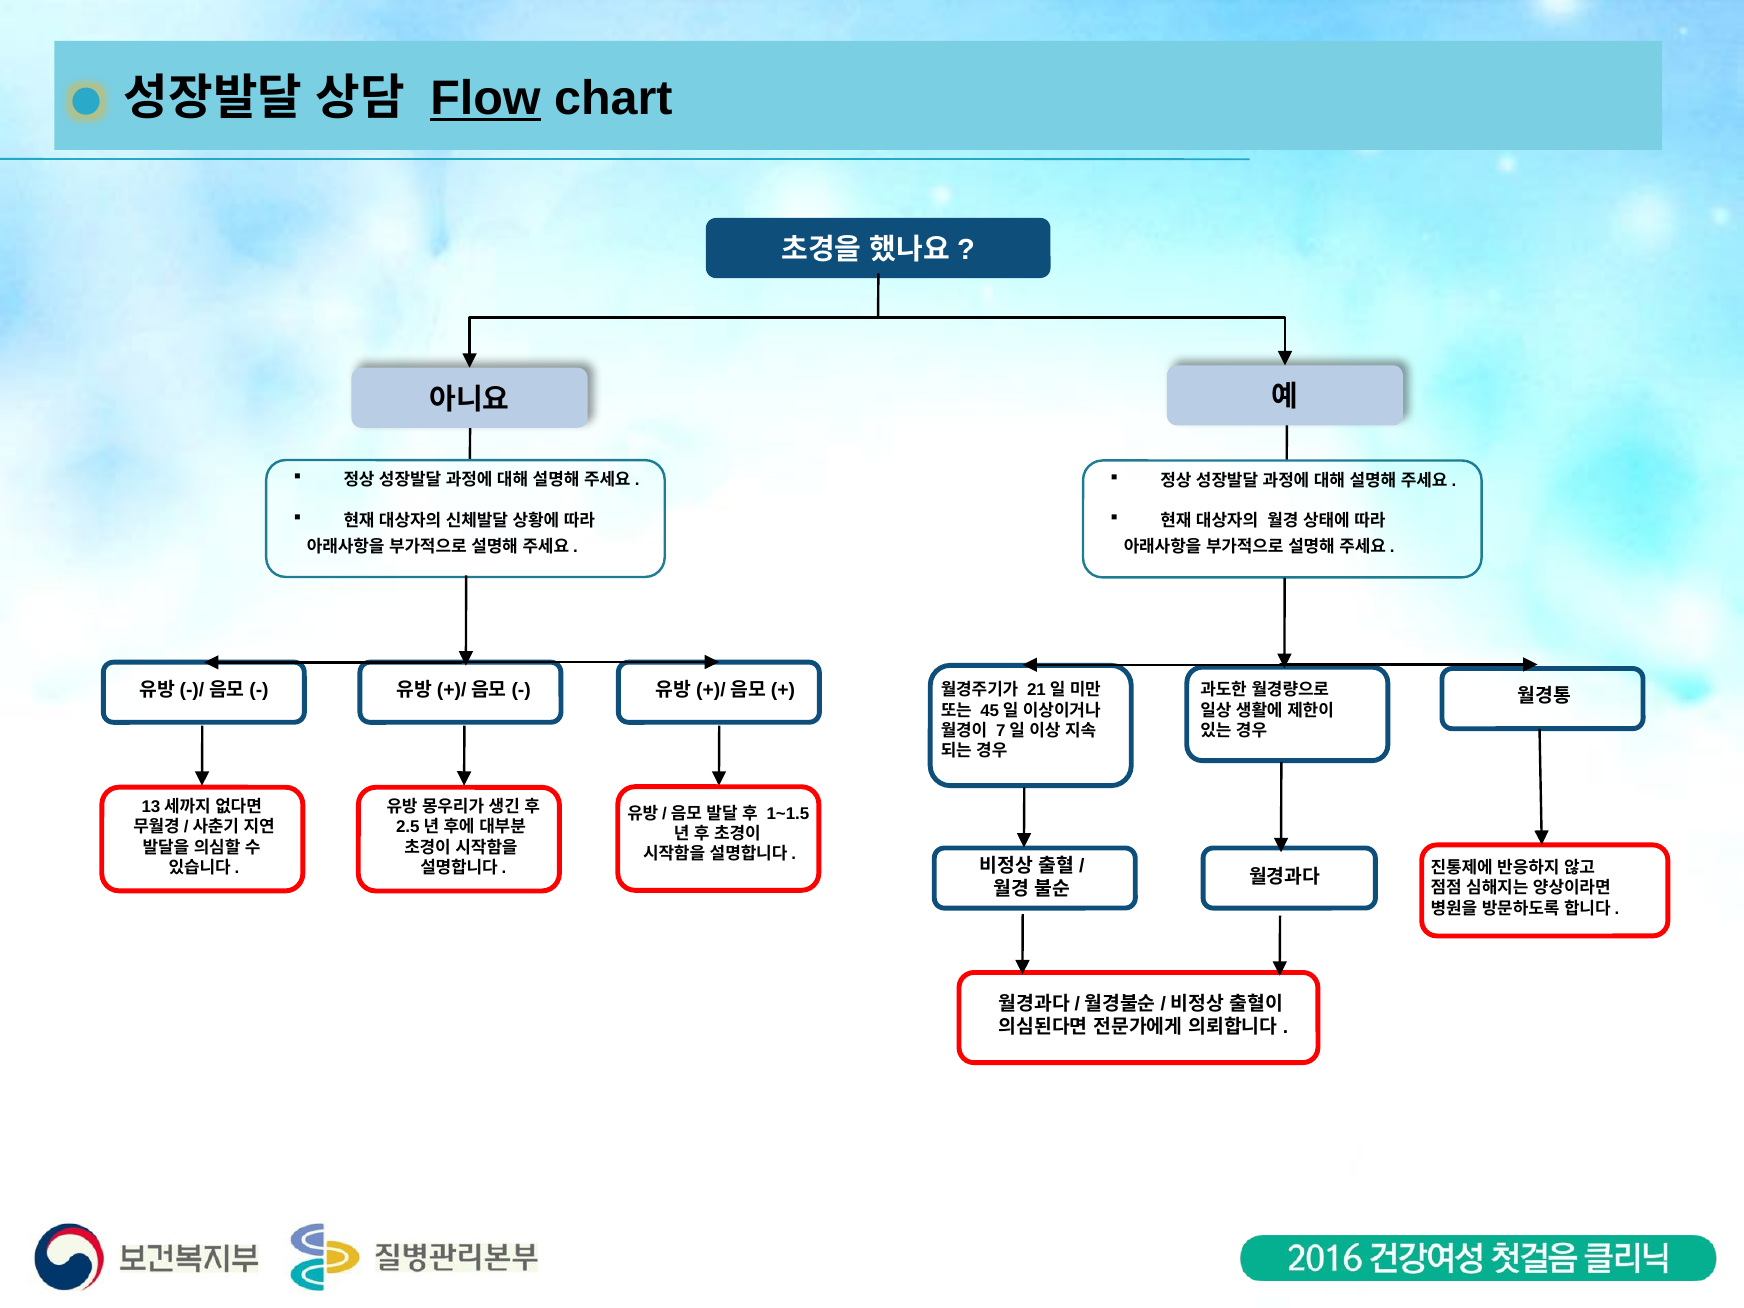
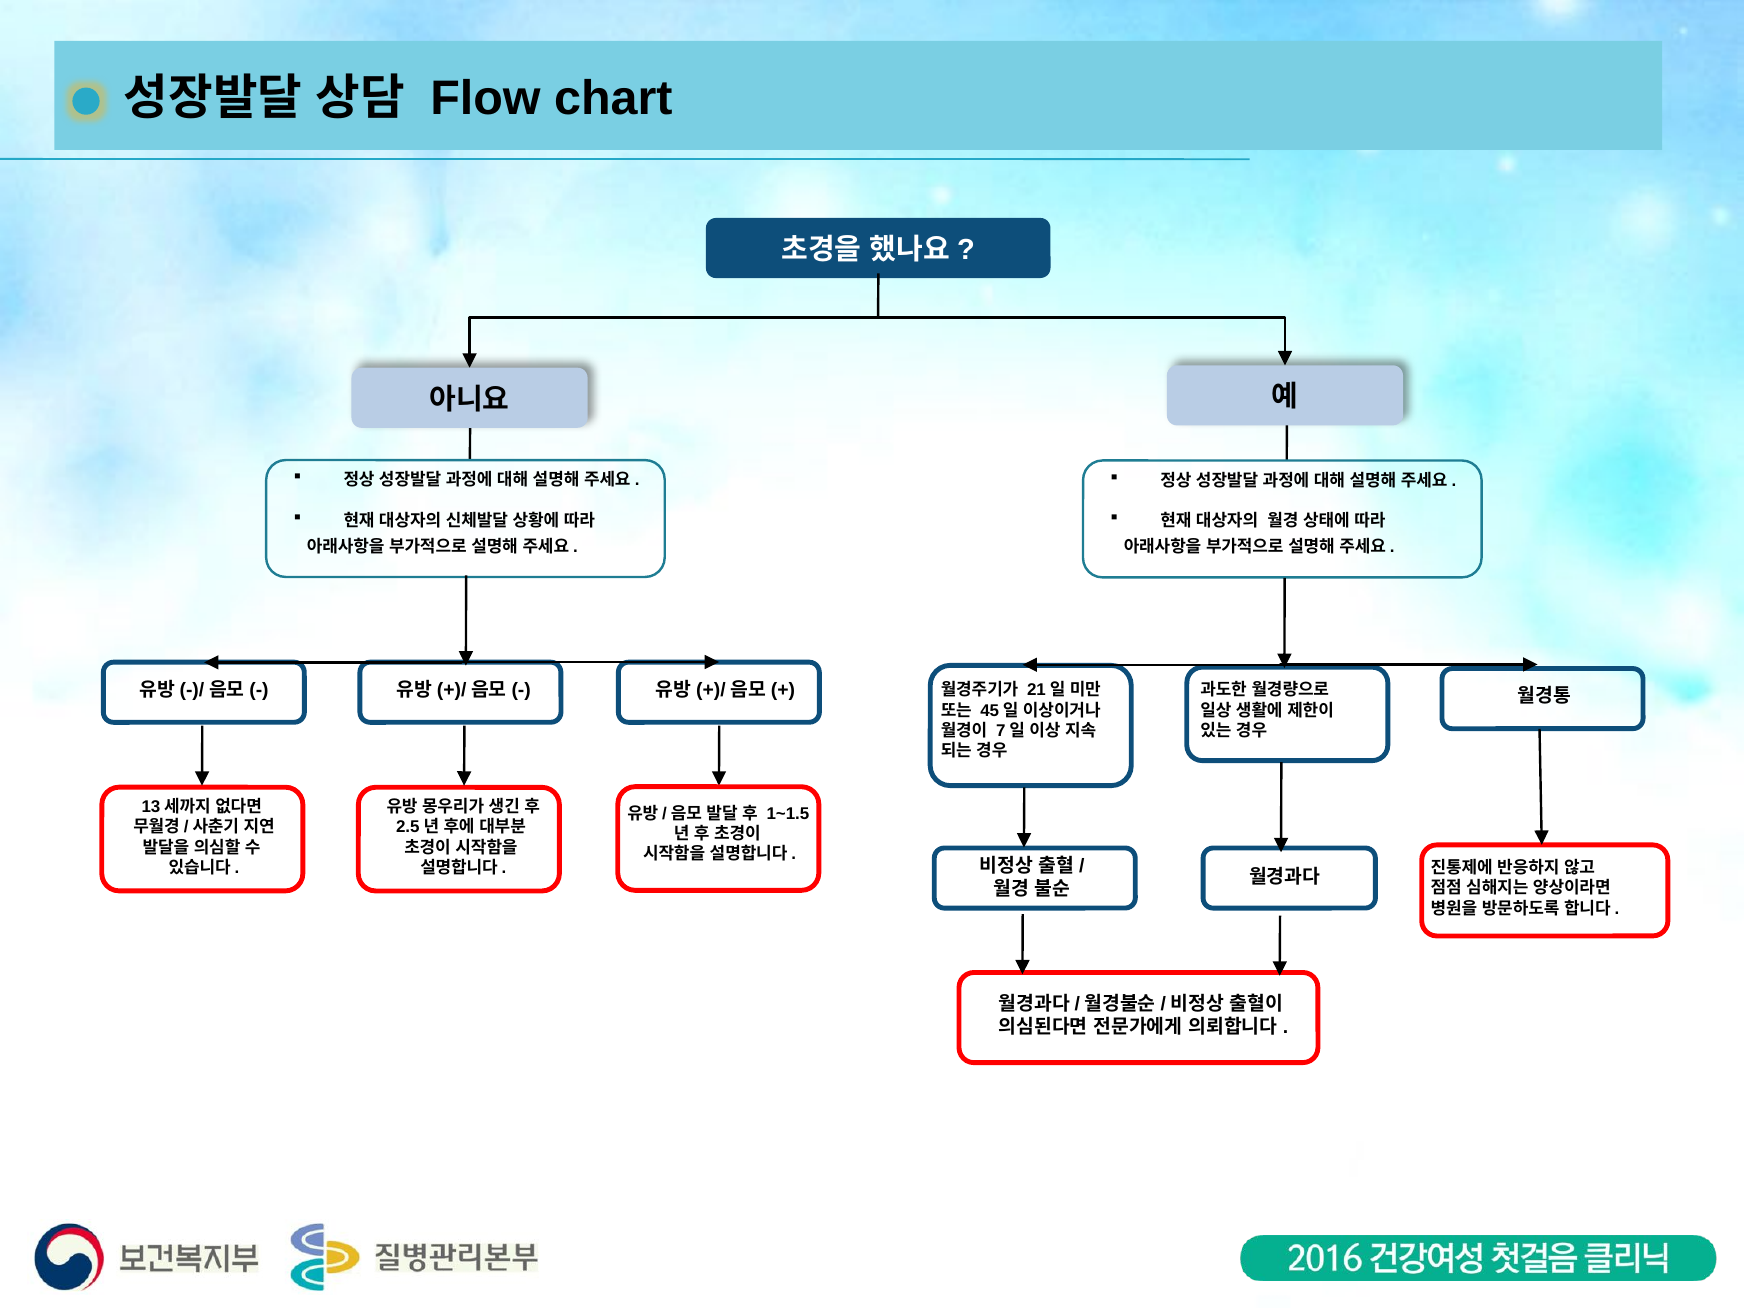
Flow underline: present -> none (485, 99)
